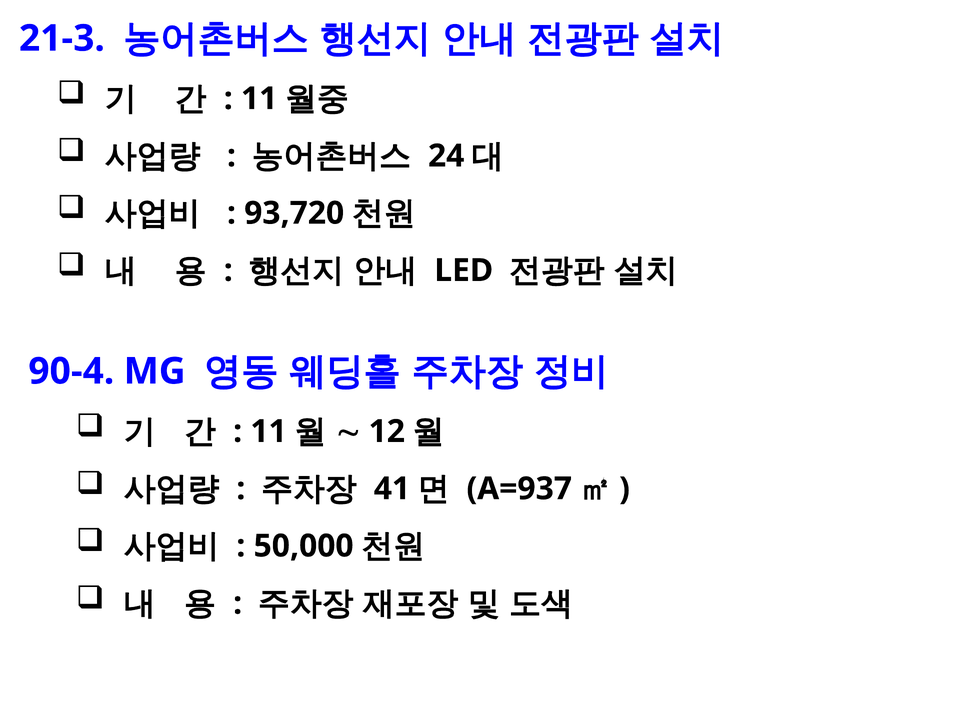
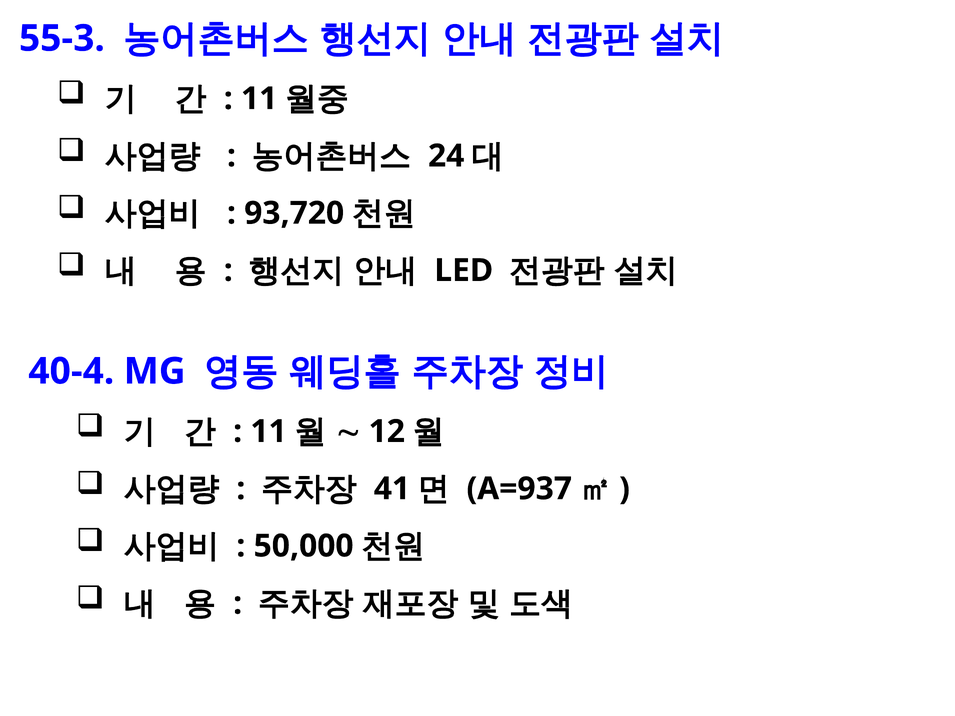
21-3: 21-3 -> 55-3 (62, 38)
90-4: 90-4 -> 40-4 (71, 371)
